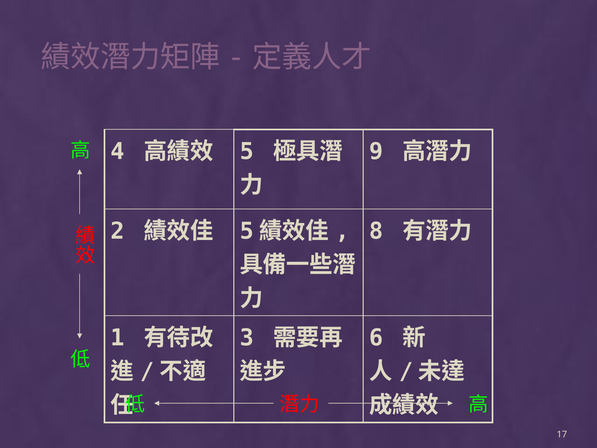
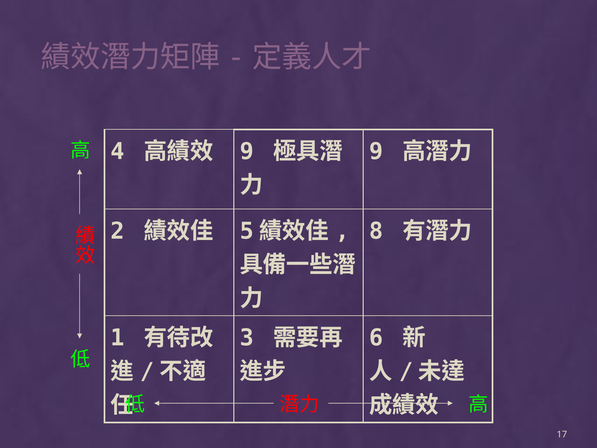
5: 5 -> 9 (247, 152)
